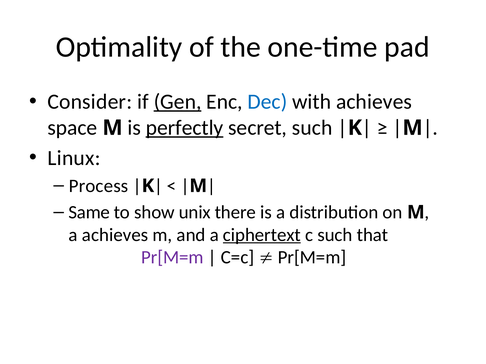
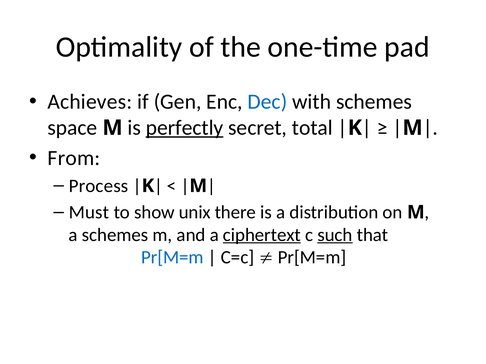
Consider: Consider -> Achieves (90, 102)
Gen underline: present -> none (178, 102)
with achieves: achieves -> schemes (374, 102)
secret such: such -> total (312, 128)
Linux: Linux -> From (74, 158)
Same: Same -> Must (89, 212)
a achieves: achieves -> schemes (115, 235)
such underline: none -> present (335, 235)
Pr[M=m colour: purple -> blue (172, 258)
